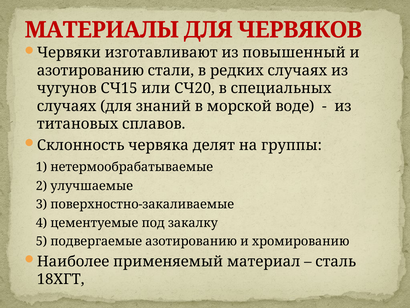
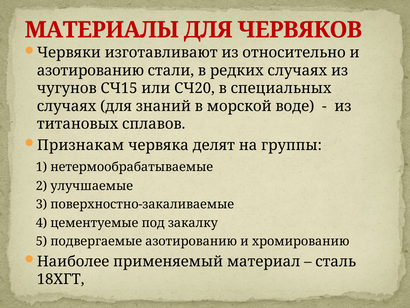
повышенный: повышенный -> относительно (294, 53)
Склонность: Склонность -> Признакам (81, 145)
